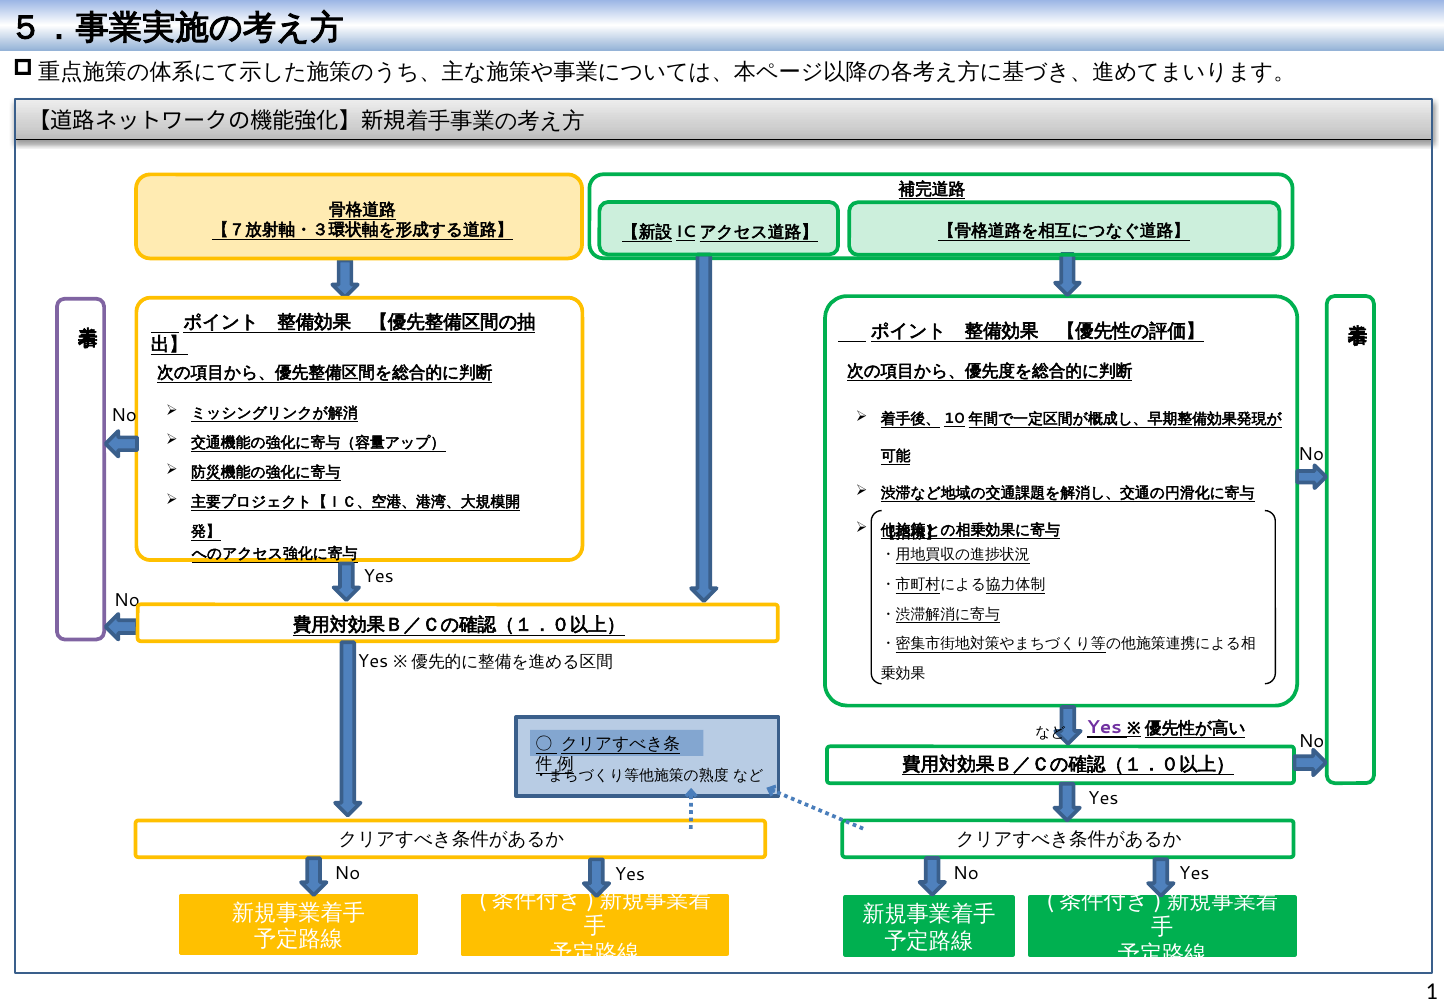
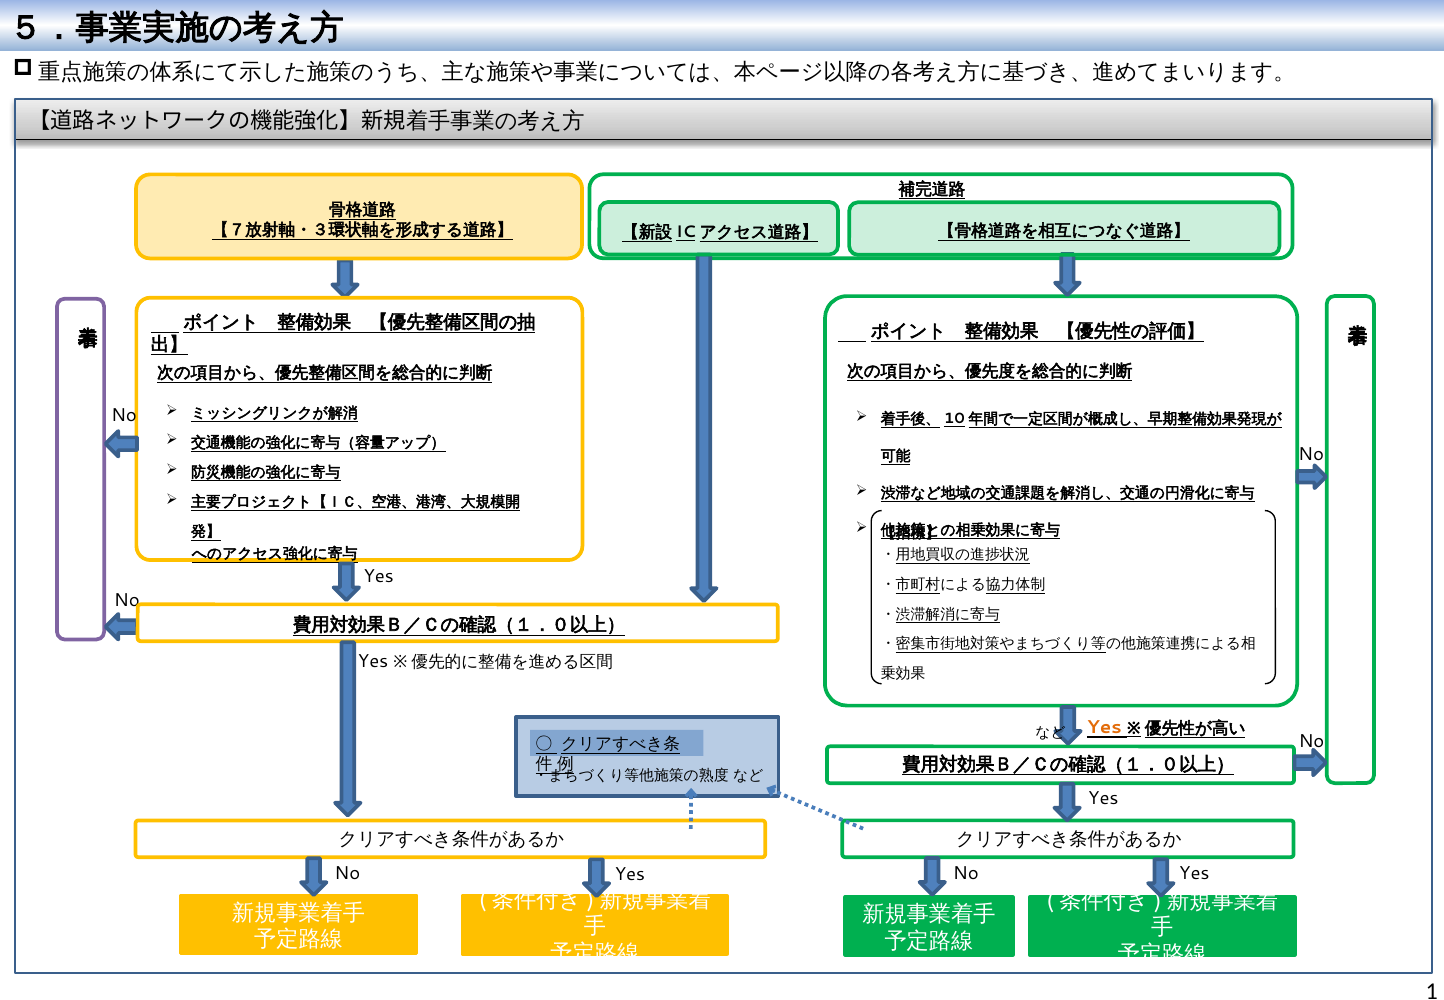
Yes colour: purple -> orange (1104, 727)
